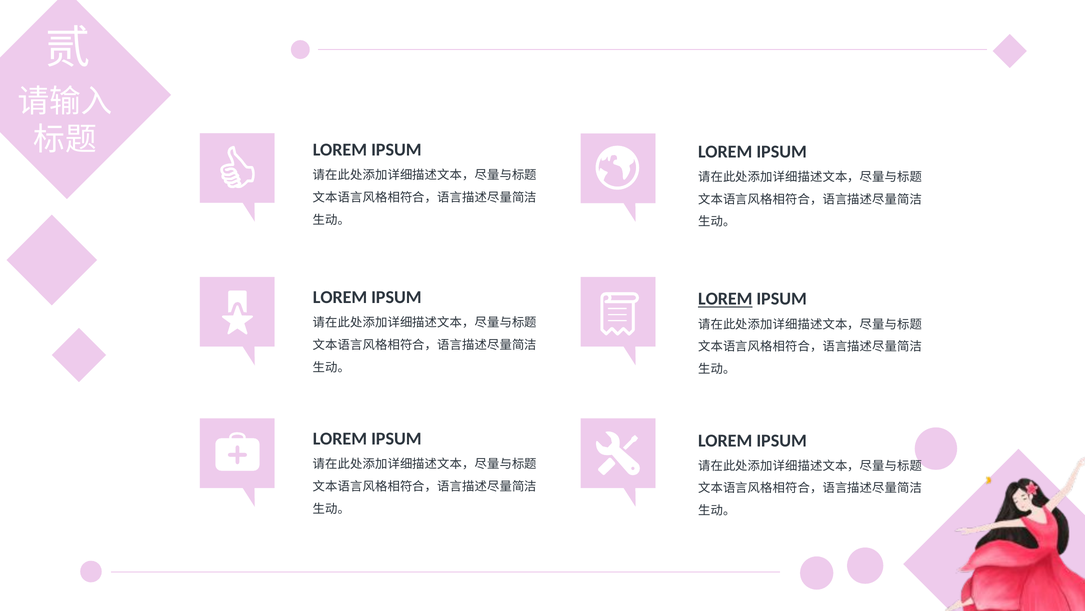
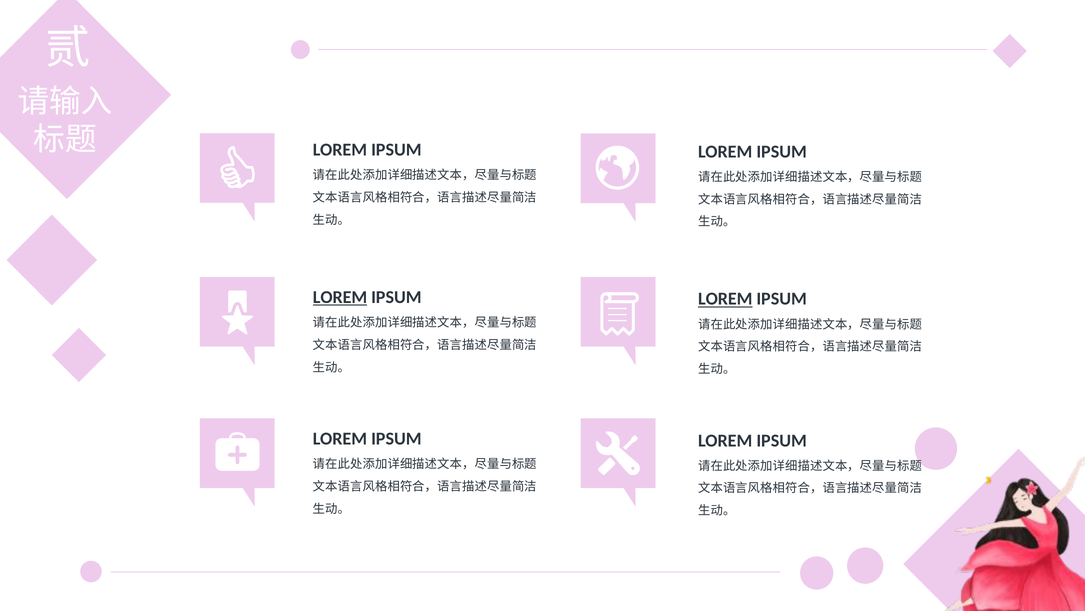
LOREM underline: none -> present (340, 297)
